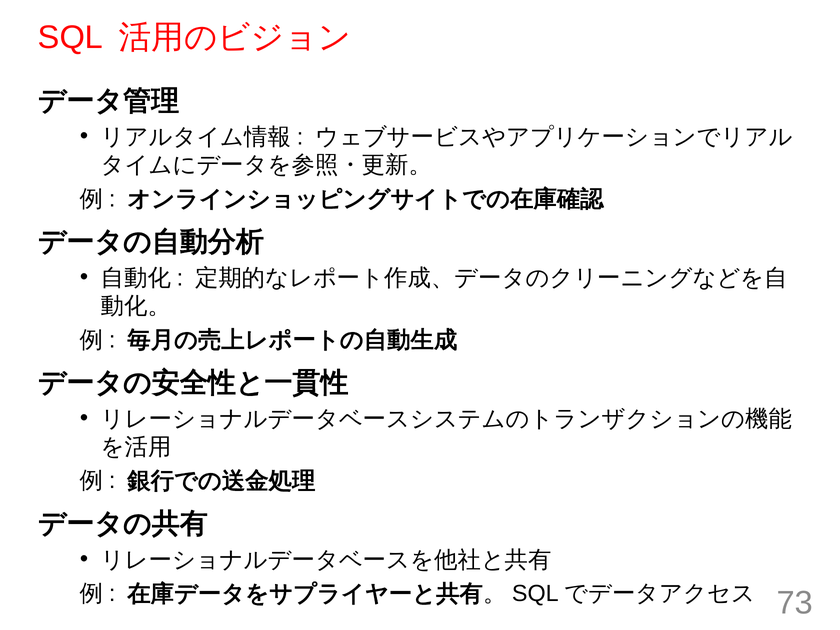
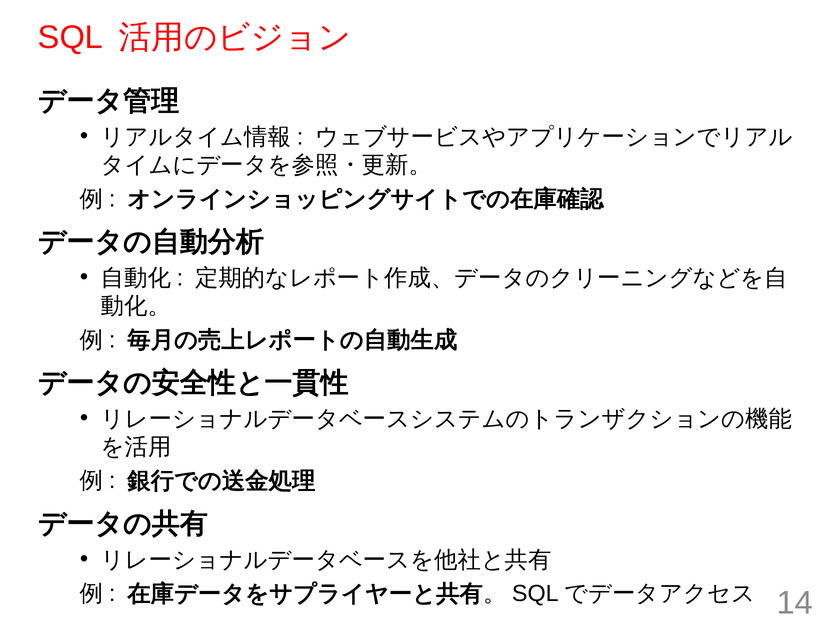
73: 73 -> 14 (795, 603)
